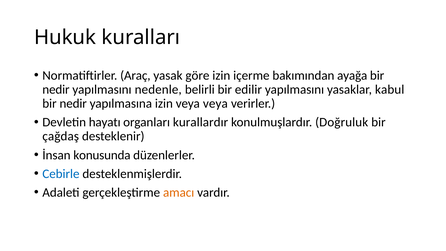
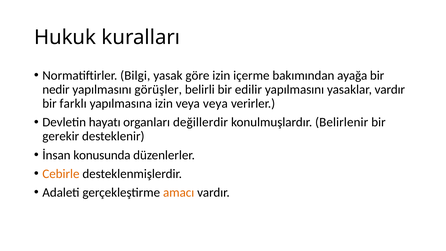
Araç: Araç -> Bilgi (135, 75)
nedenle: nedenle -> görüşler (158, 89)
yasaklar kabul: kabul -> vardır (390, 89)
nedir: nedir -> farklı (73, 104)
kurallardır: kurallardır -> değillerdir (201, 122)
Doğruluk: Doğruluk -> Belirlenir (342, 122)
çağdaş: çağdaş -> gerekir (61, 136)
Cebirle colour: blue -> orange (61, 174)
